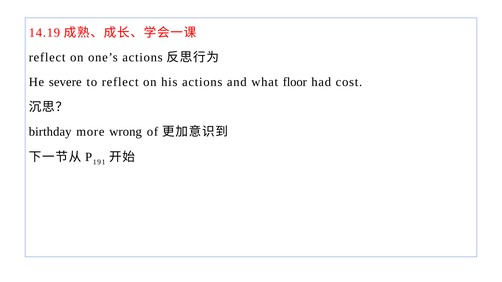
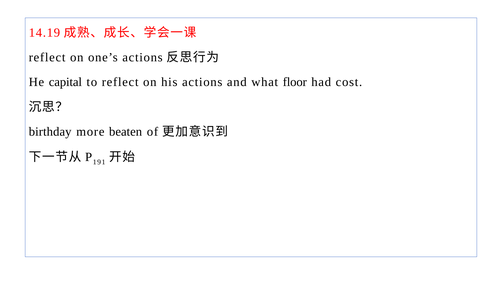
severe: severe -> capital (65, 82)
wrong: wrong -> beaten (126, 132)
